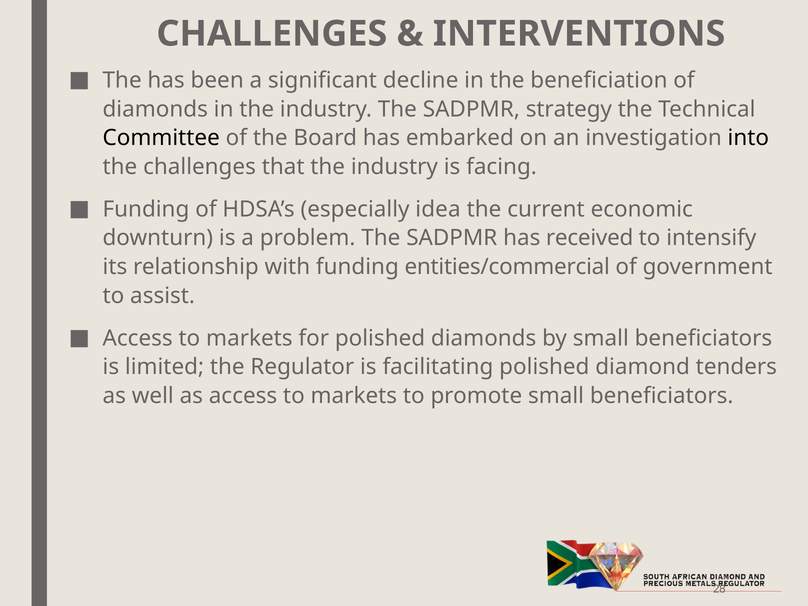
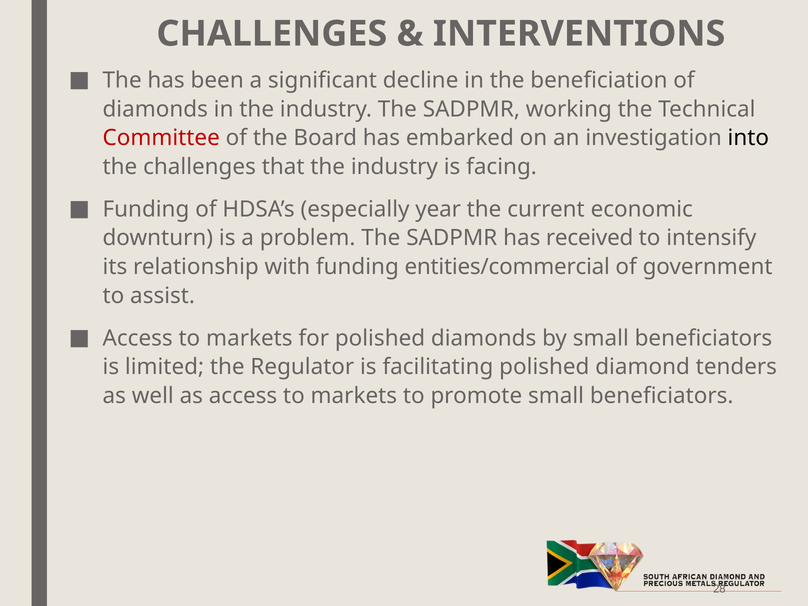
strategy: strategy -> working (569, 109)
Committee colour: black -> red (161, 138)
idea: idea -> year (438, 209)
